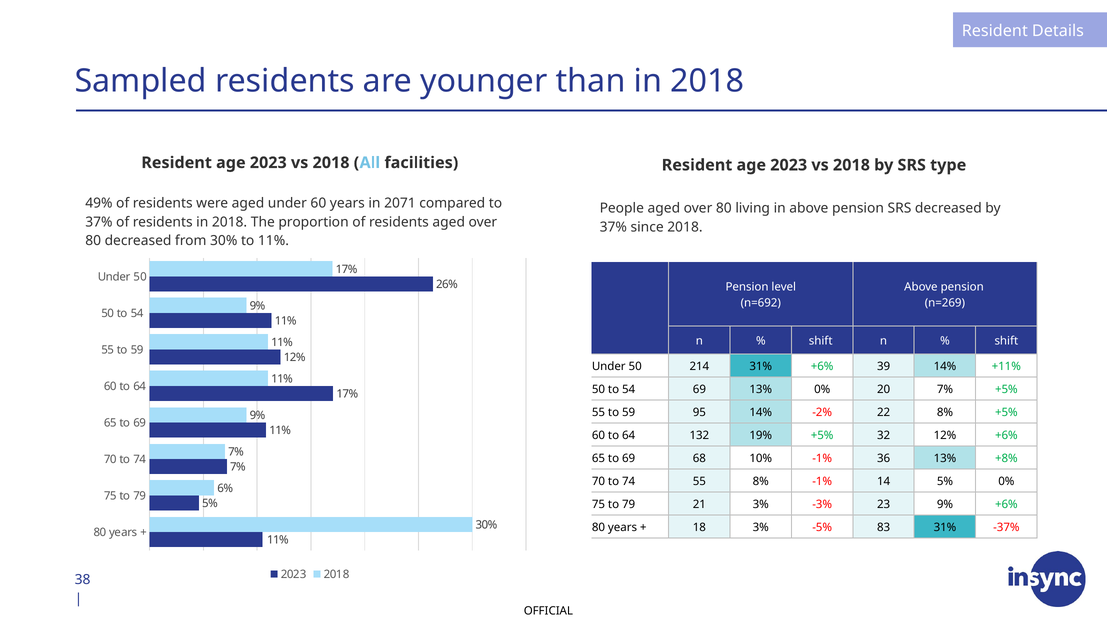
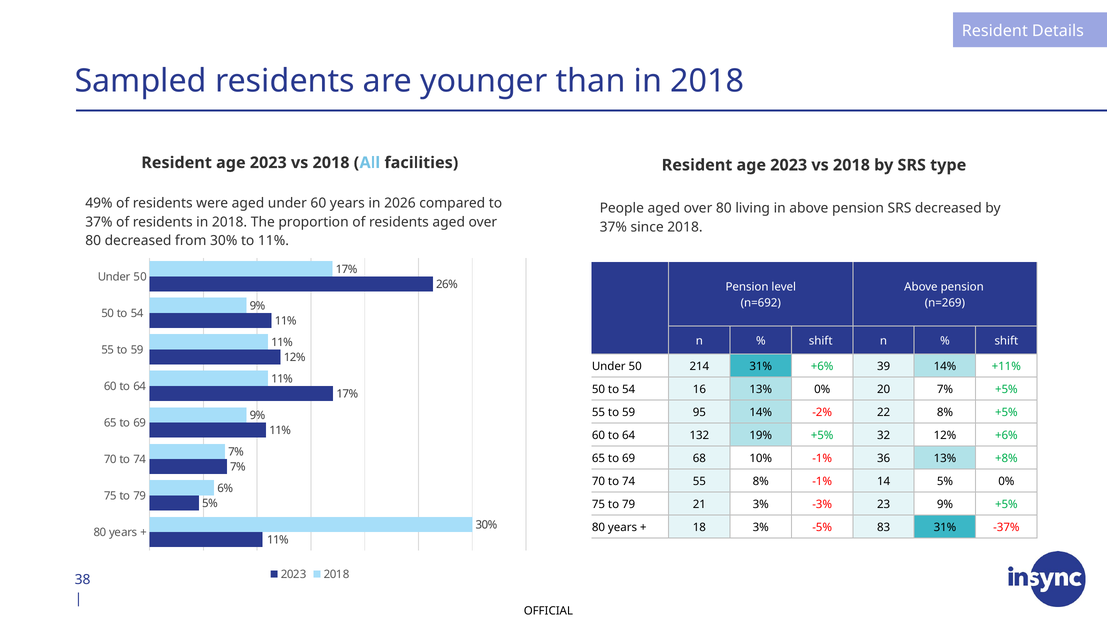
2071: 2071 -> 2026 (400, 203)
54 69: 69 -> 16 (699, 389)
9% +6%: +6% -> +5% (1006, 504)
